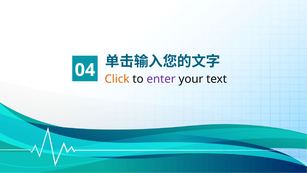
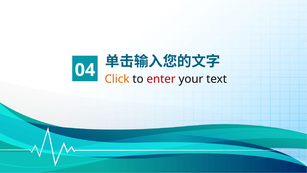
enter colour: purple -> red (161, 79)
